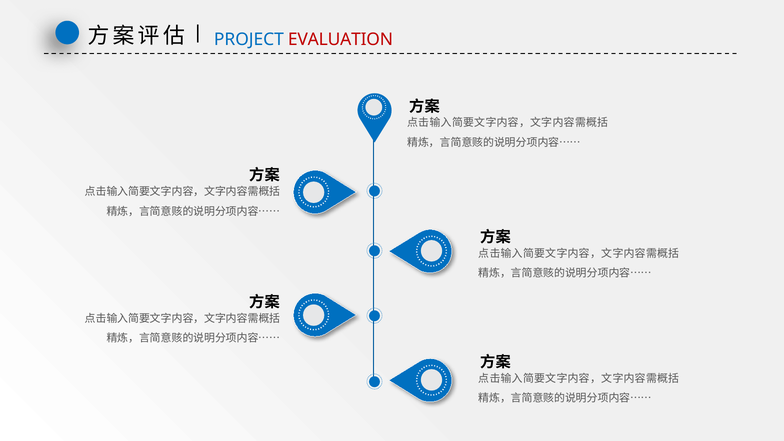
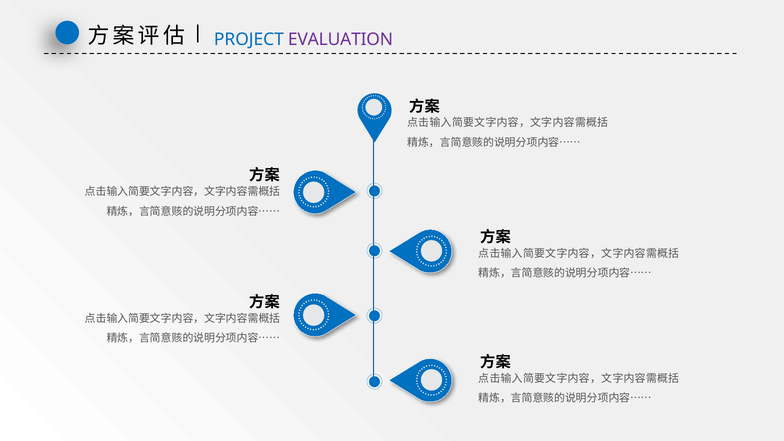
EVALUATION colour: red -> purple (340, 39)
